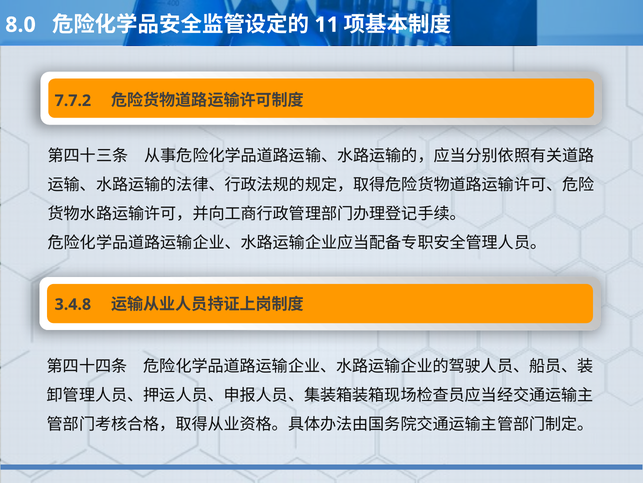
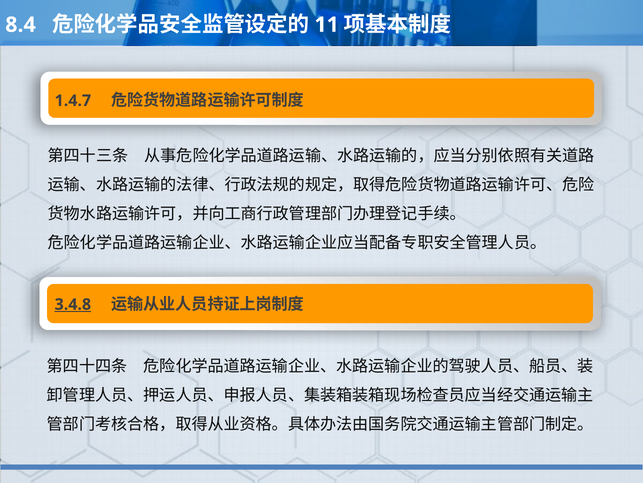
8.0: 8.0 -> 8.4 (20, 25)
7.7.2: 7.7.2 -> 1.4.7 (73, 100)
3.4.8 underline: none -> present (73, 304)
